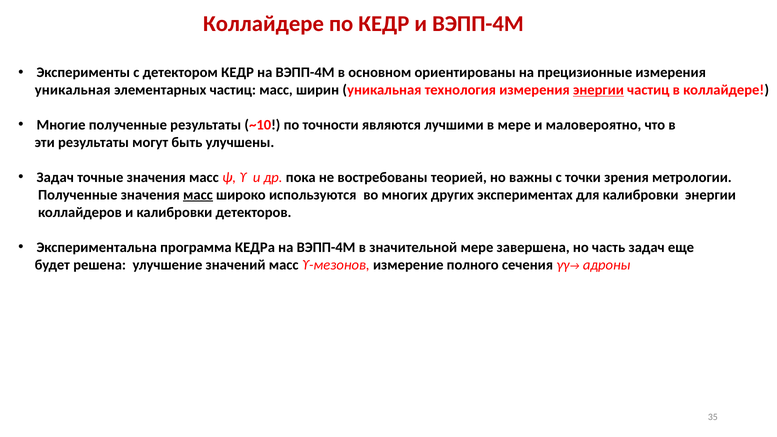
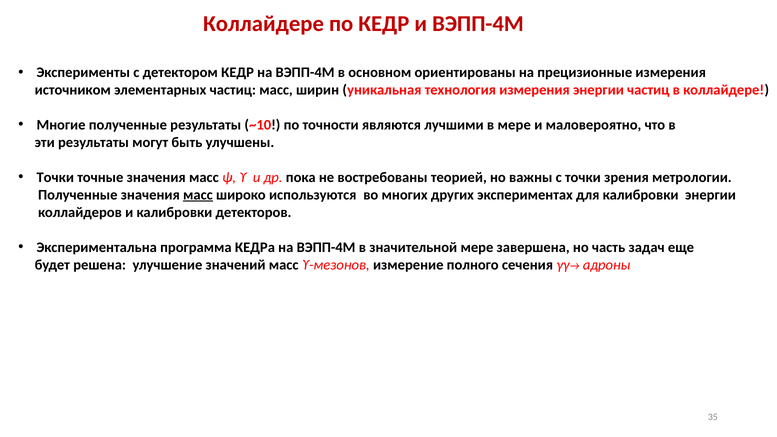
уникальная: уникальная -> источником (73, 90)
энергии underline: present -> none (598, 90)
Задач: Задач -> Точки (55, 177)
